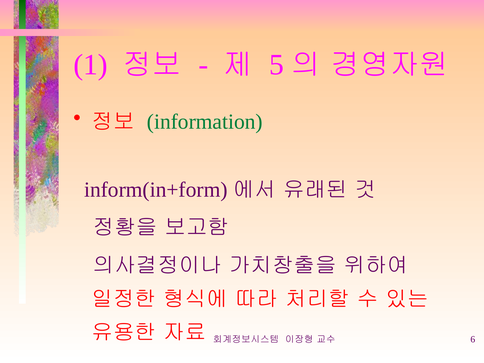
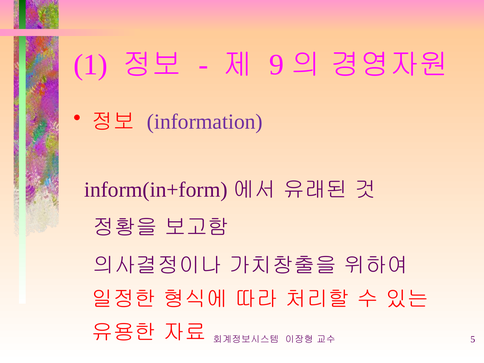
5: 5 -> 9 (277, 65)
information colour: green -> purple (205, 122)
6: 6 -> 5 (473, 339)
